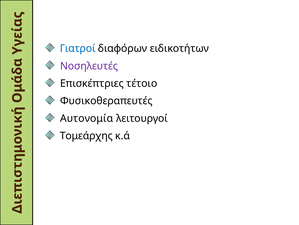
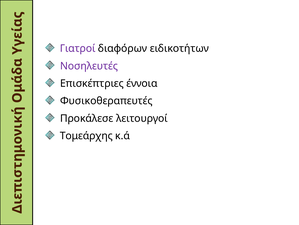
Γιατροί colour: blue -> purple (78, 48)
τέτοιο: τέτοιο -> έννοια (142, 83)
Αυτονομία: Αυτονομία -> Προκάλεσε (87, 118)
